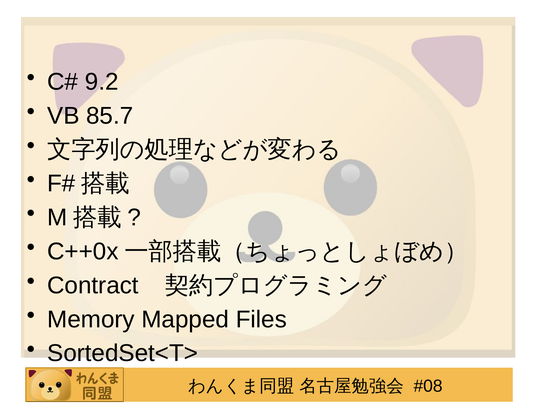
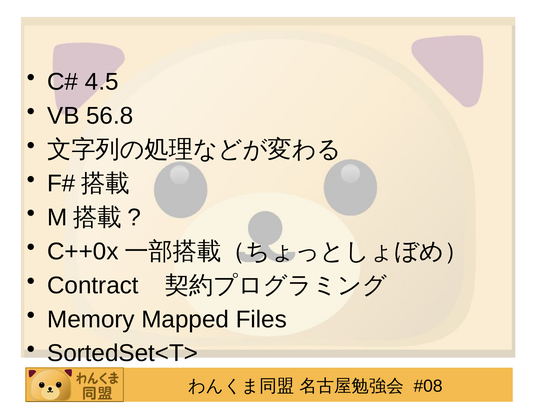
9.2: 9.2 -> 4.5 (102, 82)
85.7: 85.7 -> 56.8 (110, 116)
